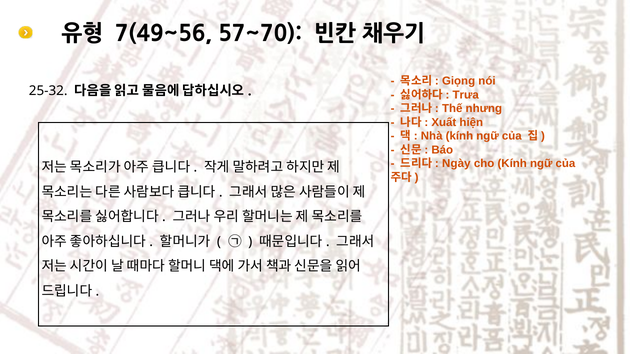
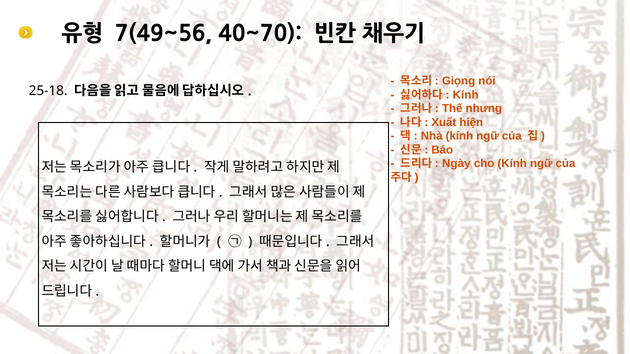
57~70: 57~70 -> 40~70 (260, 34)
25-32: 25-32 -> 25-18 (48, 91)
Trưa: Trưa -> Kính (466, 95)
